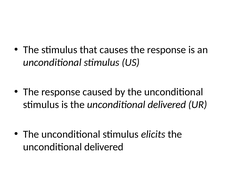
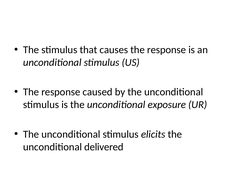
is the unconditional delivered: delivered -> exposure (167, 105)
